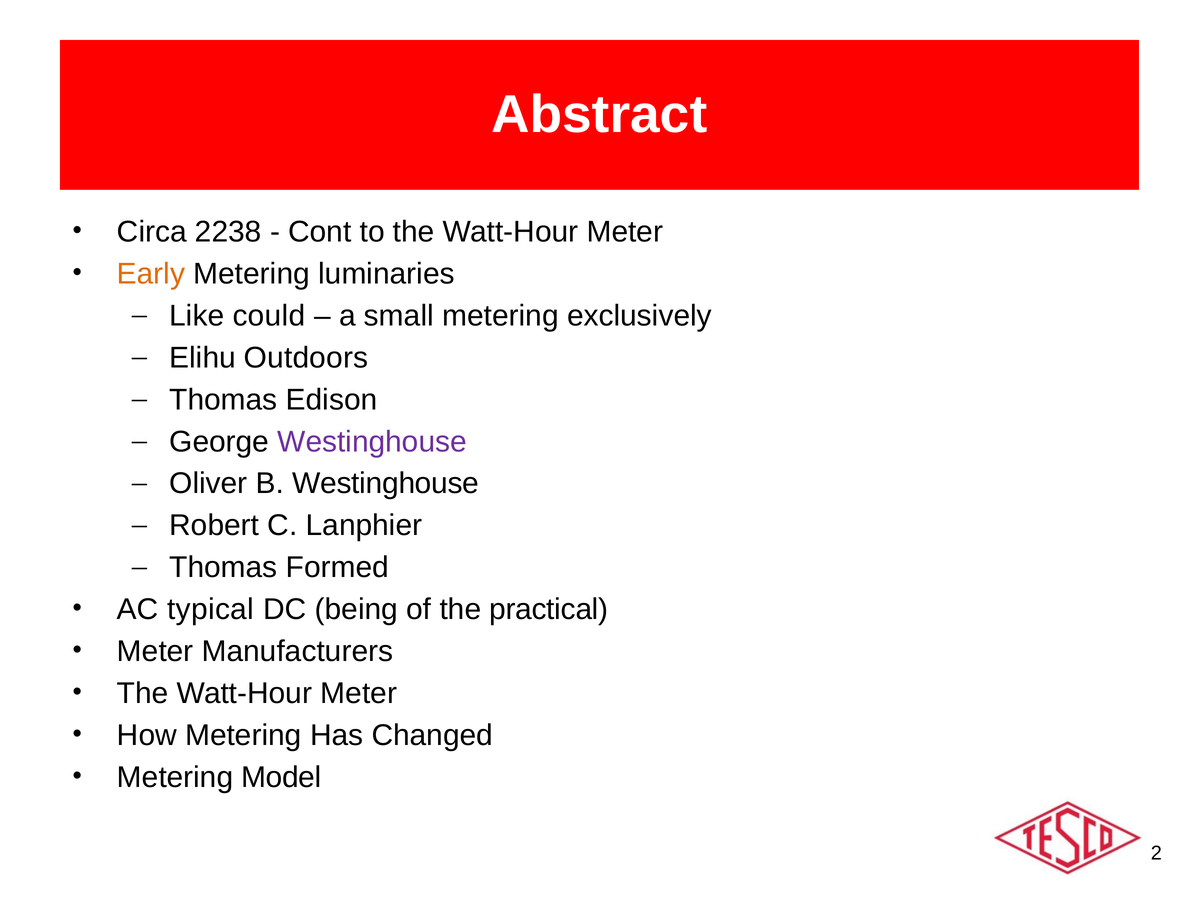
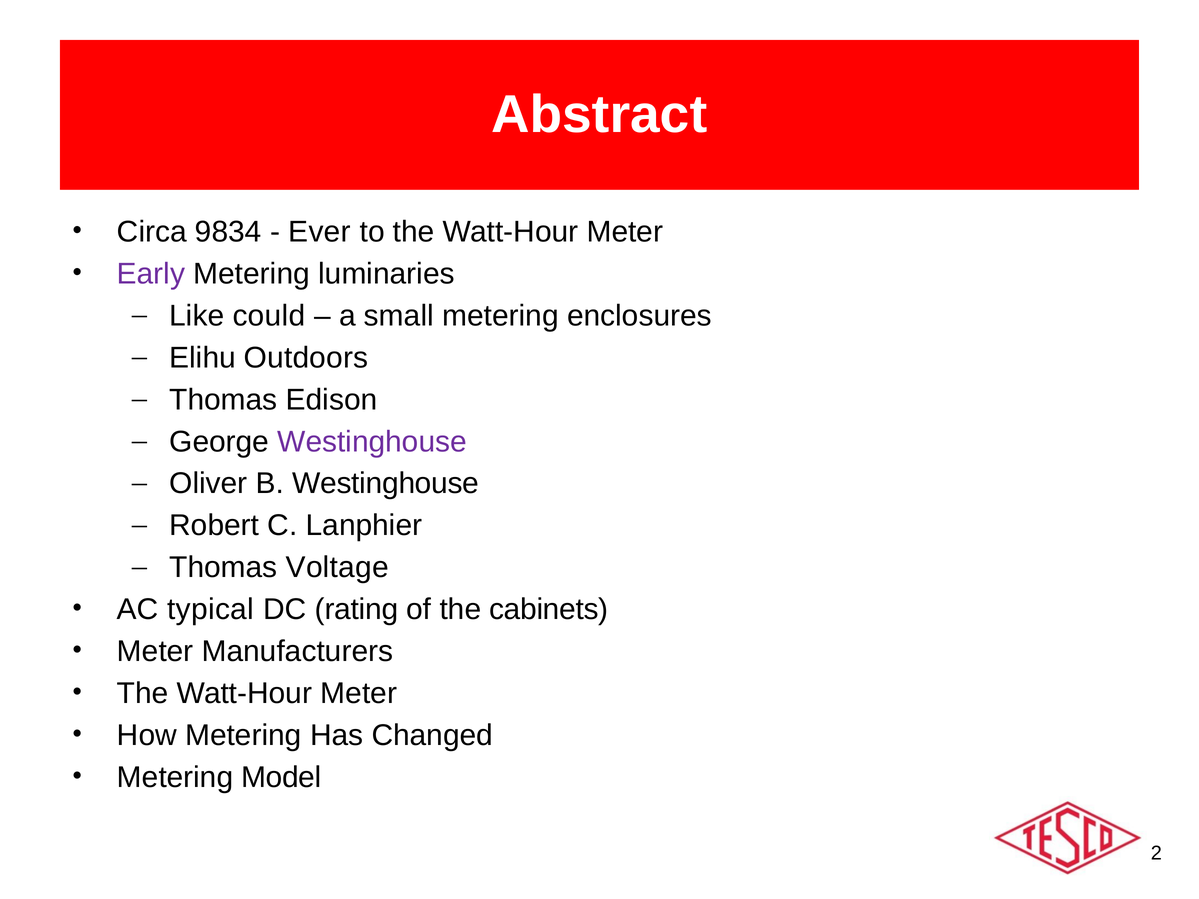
2238: 2238 -> 9834 (228, 232)
Cont: Cont -> Ever (320, 232)
Early colour: orange -> purple (151, 274)
exclusively: exclusively -> enclosures (639, 316)
Formed: Formed -> Voltage (337, 568)
being: being -> rating (357, 610)
practical: practical -> cabinets (549, 610)
